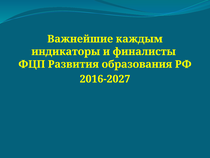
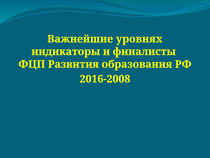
каждым: каждым -> уровнях (139, 39)
2016-2027: 2016-2027 -> 2016-2008 (105, 79)
